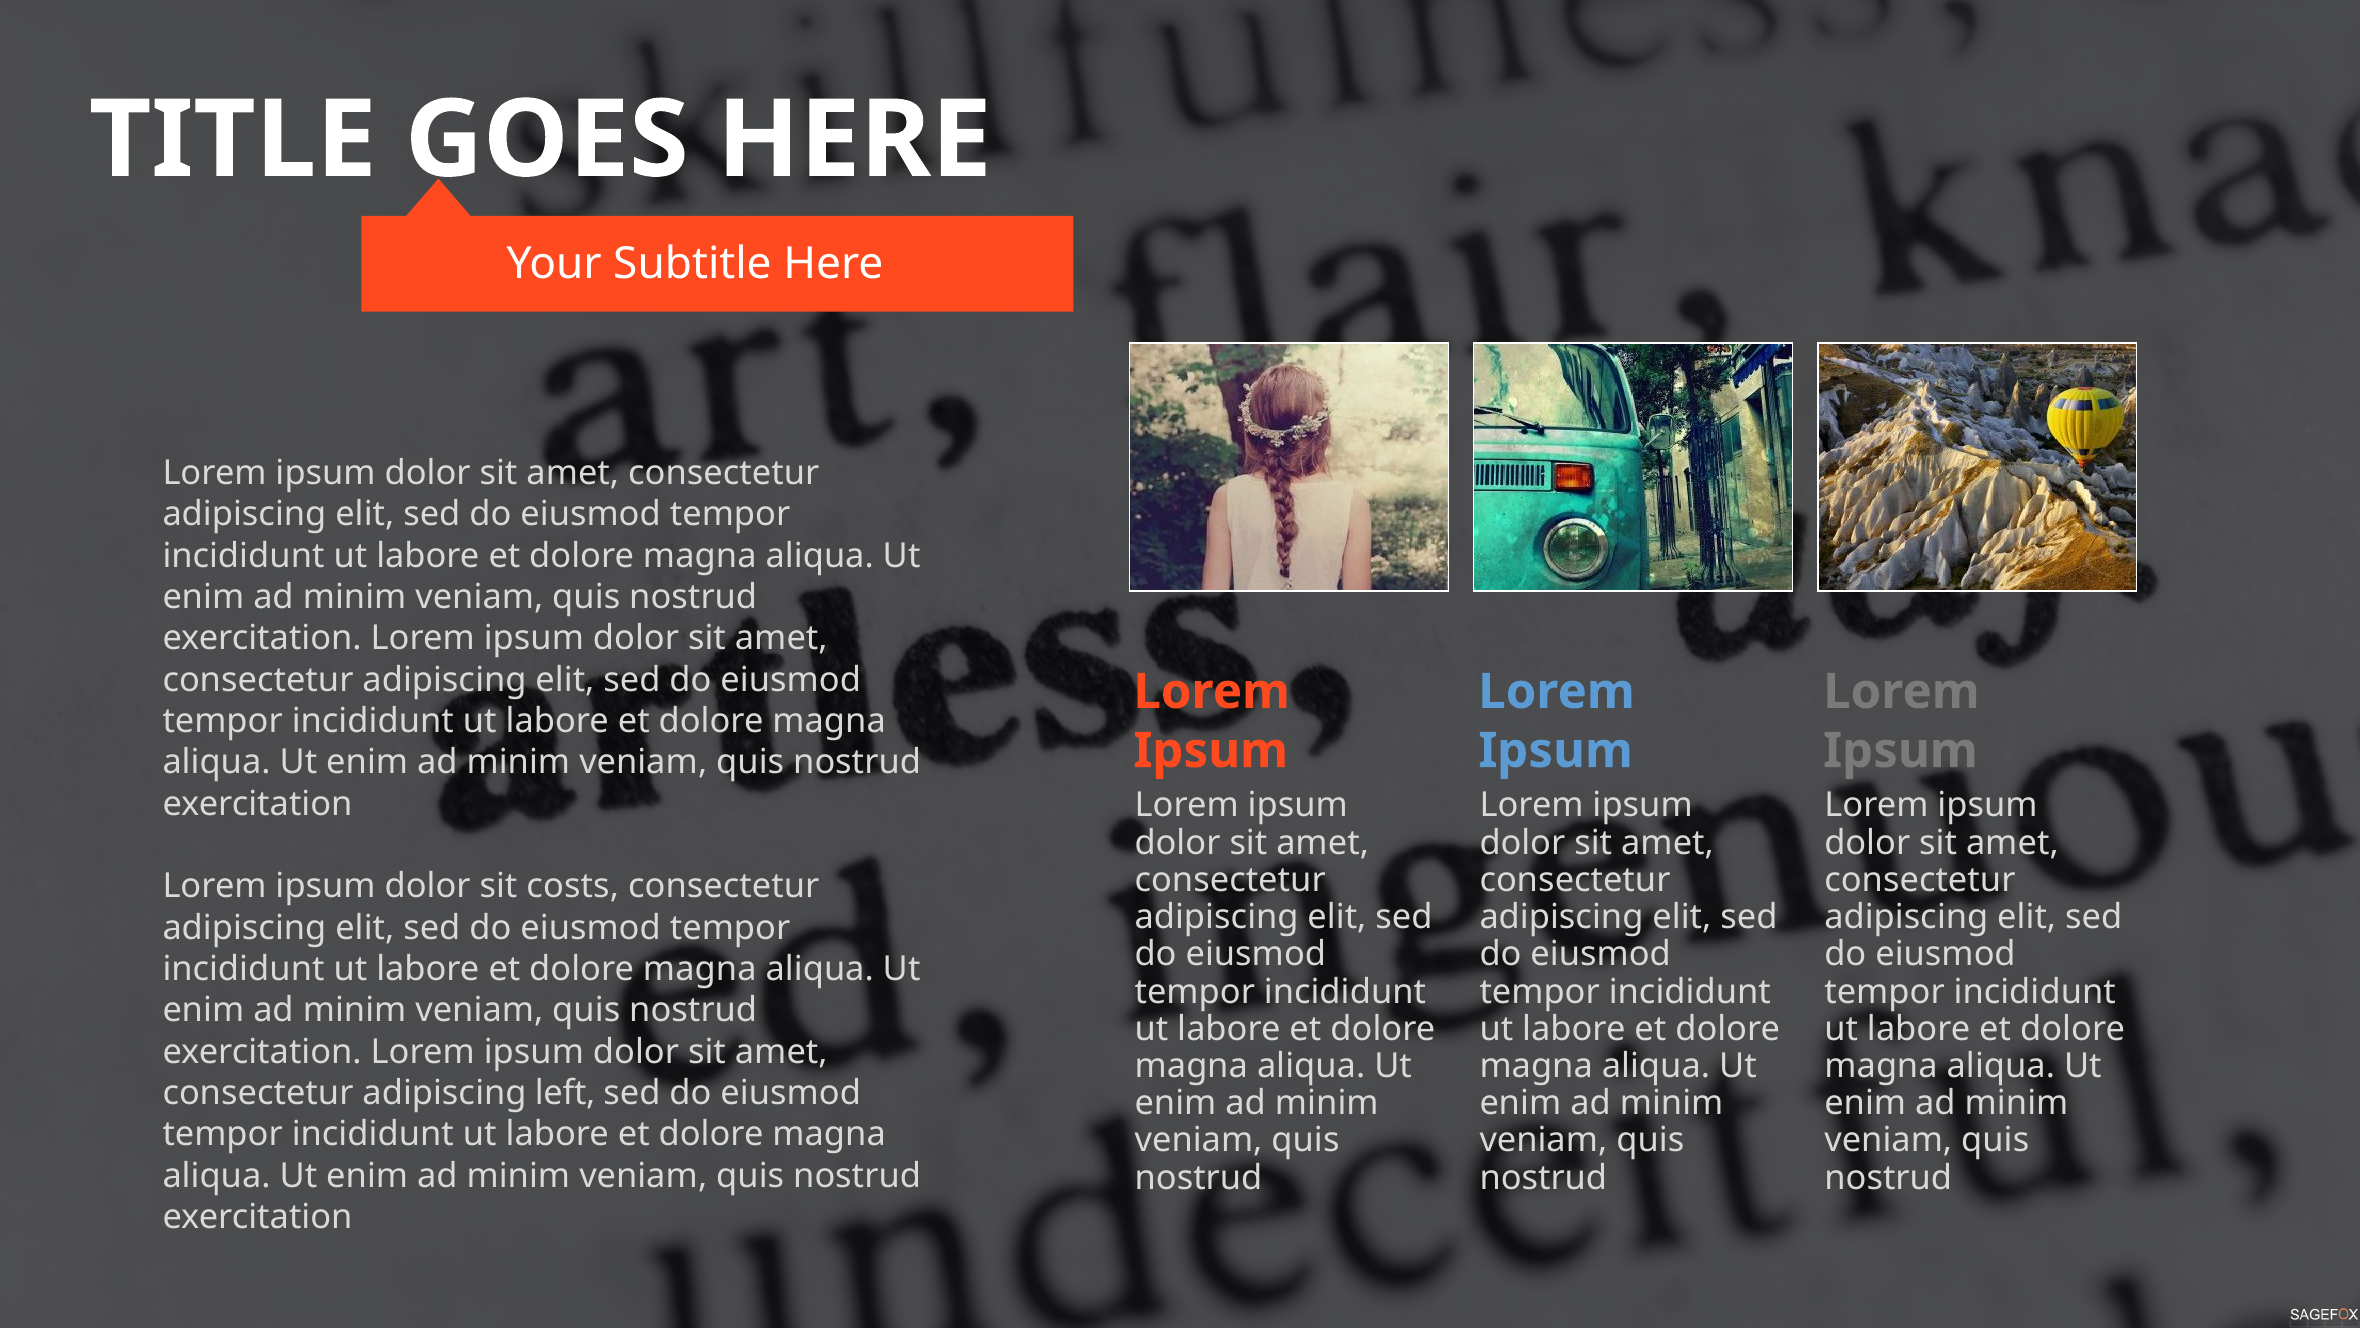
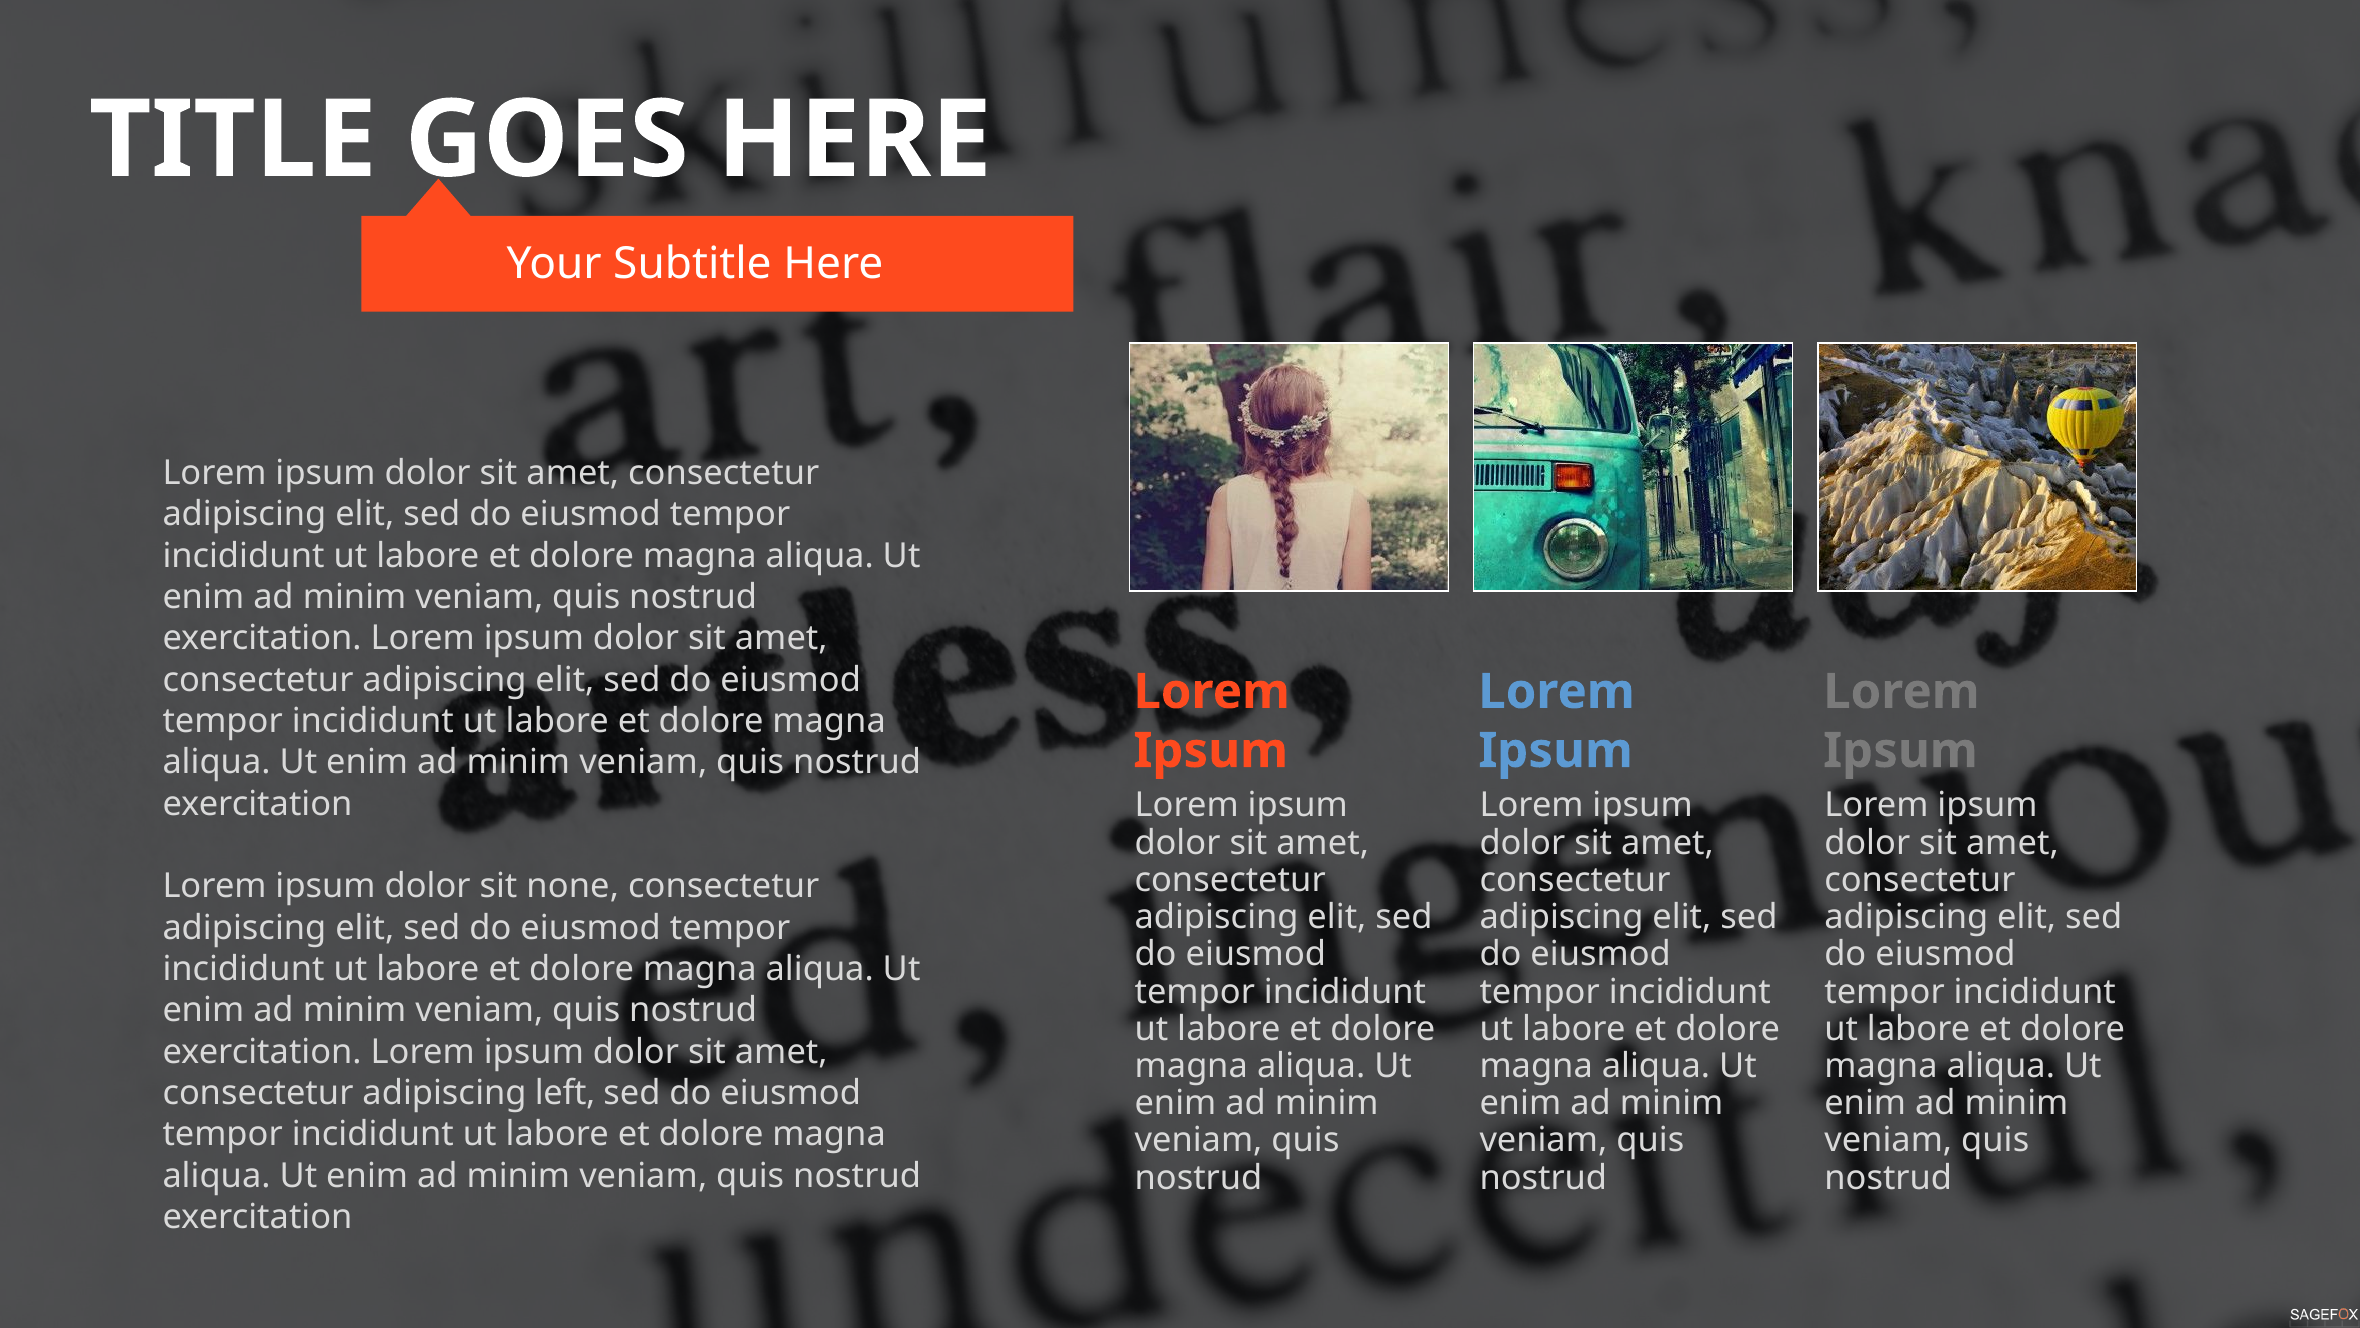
costs: costs -> none (573, 886)
